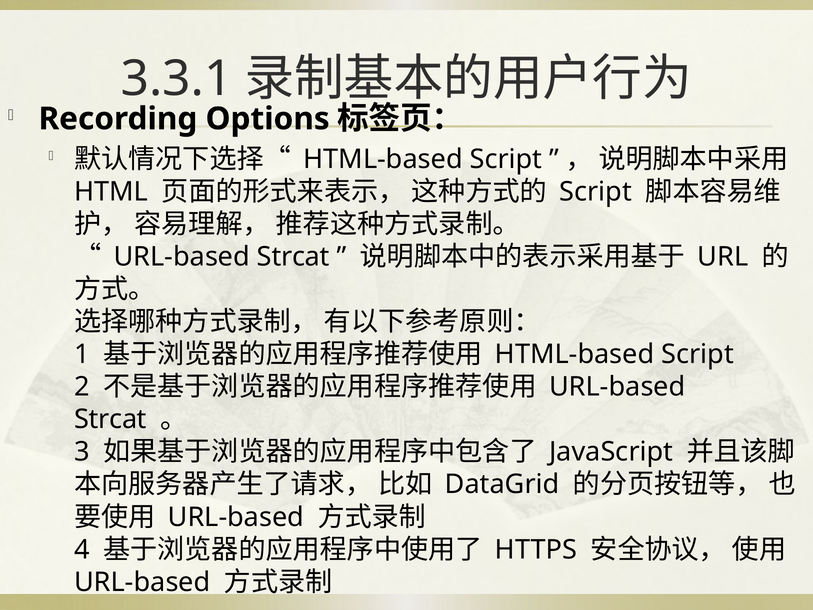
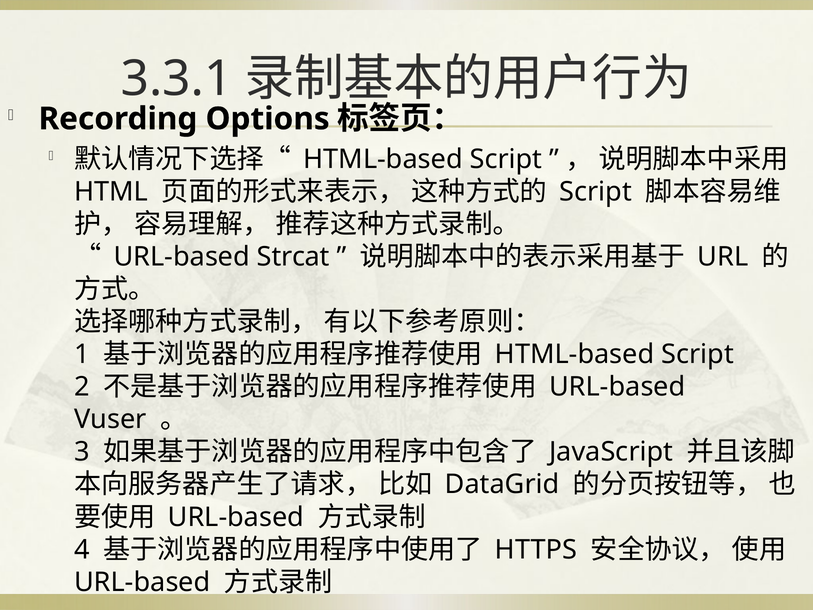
Strcat: Strcat -> Vuser (110, 419)
